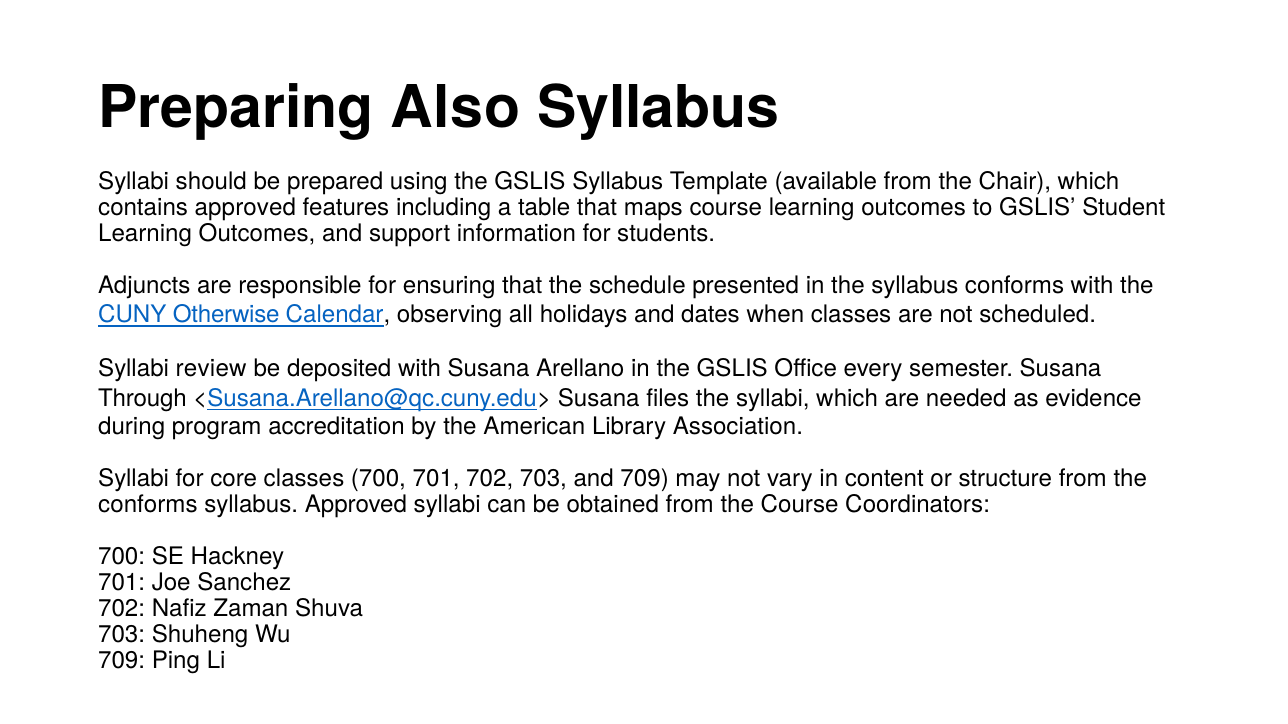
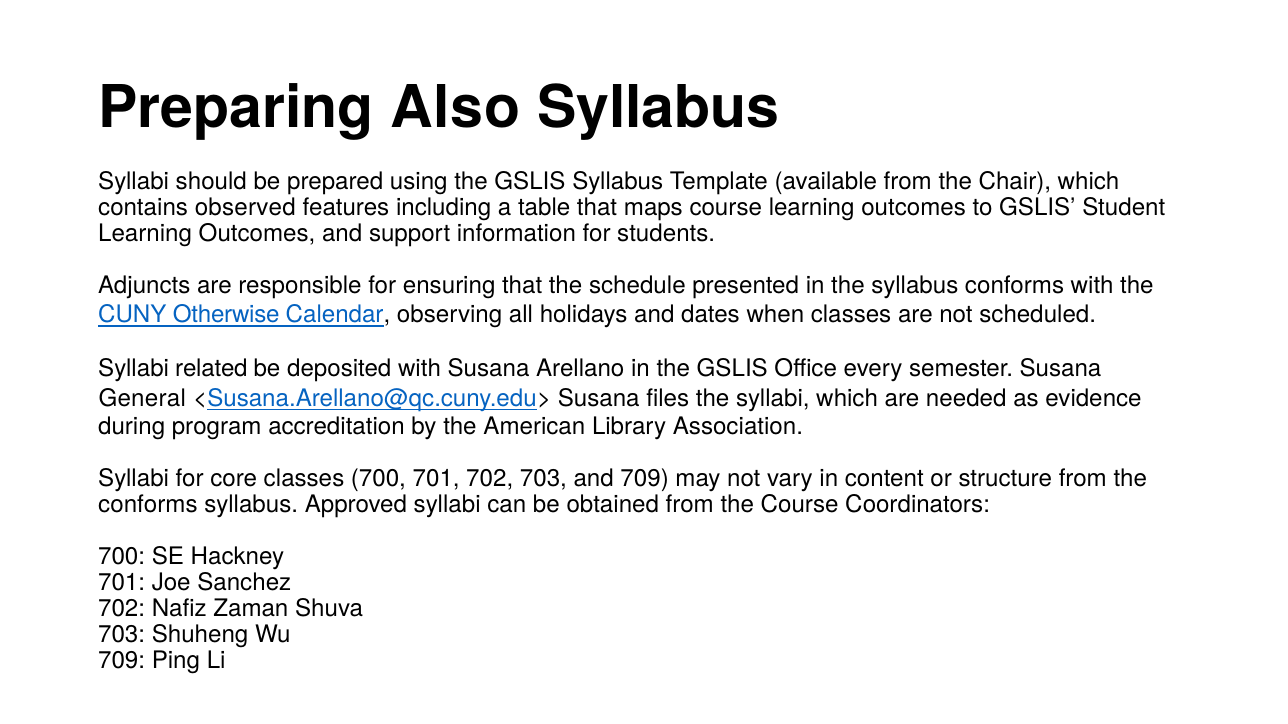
contains approved: approved -> observed (245, 208)
review: review -> related (211, 369)
Through: Through -> General (142, 399)
